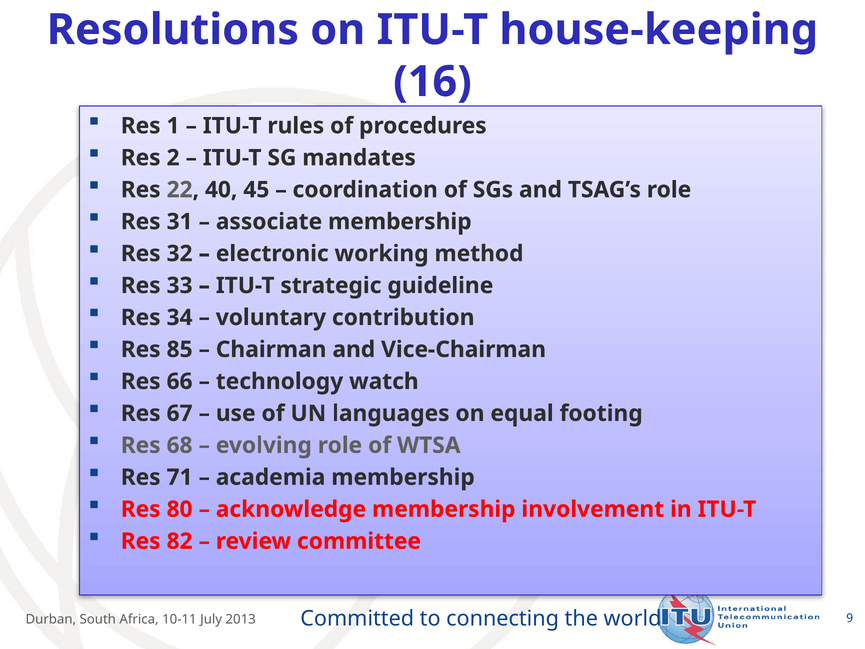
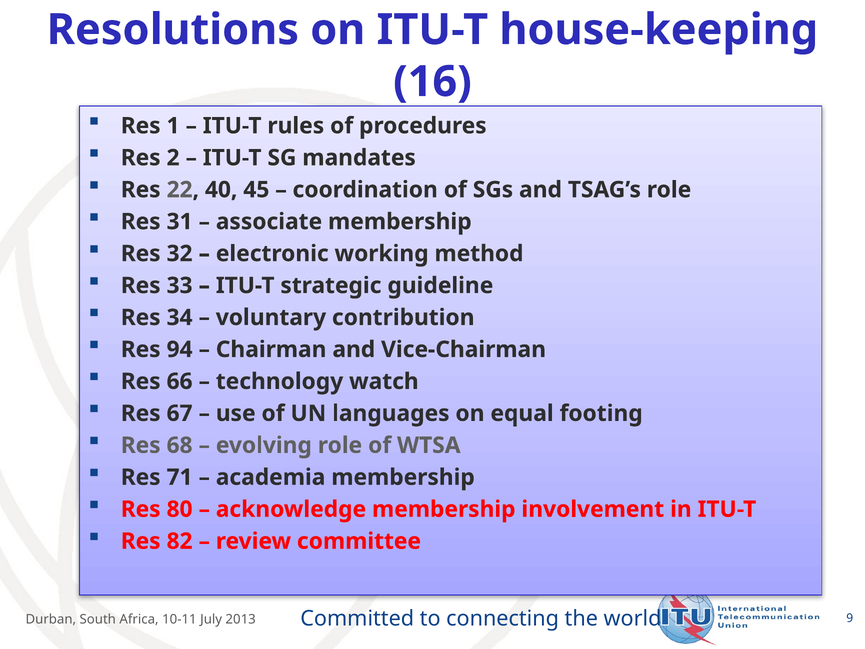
85: 85 -> 94 (180, 349)
